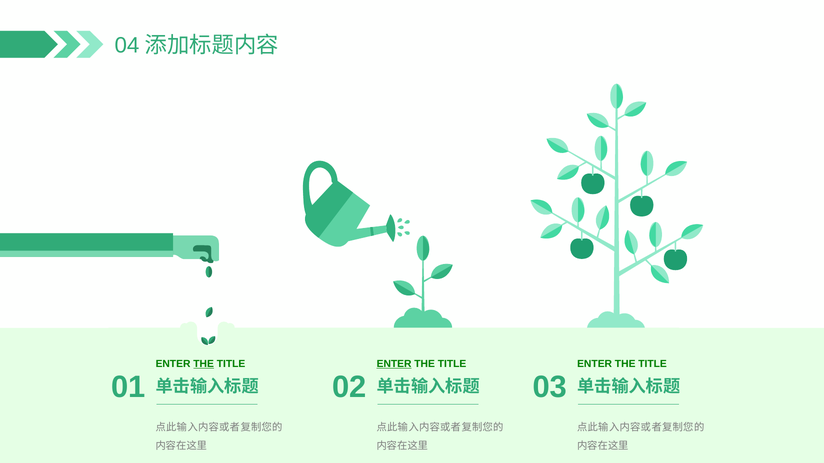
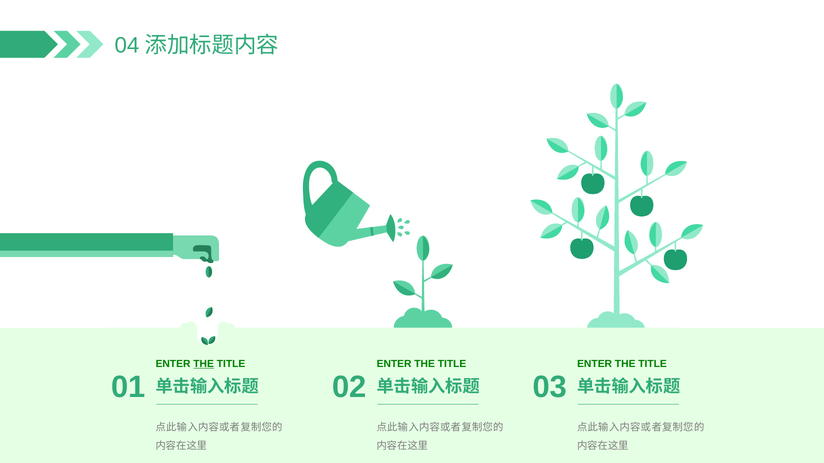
ENTER underline: present -> none (394, 364)
